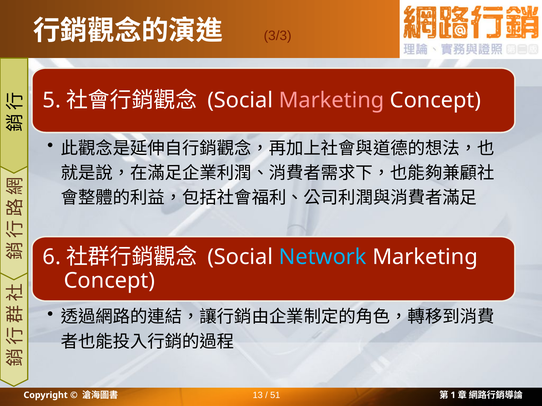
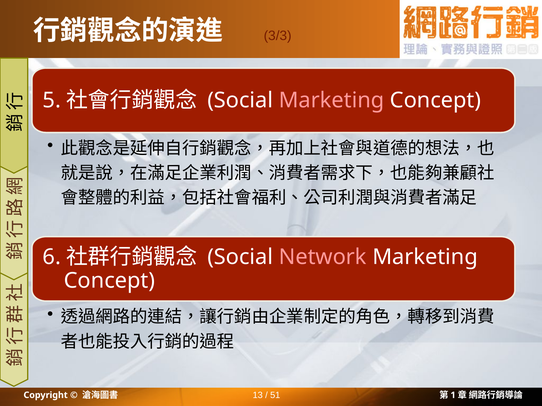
Network colour: light blue -> pink (323, 257)
